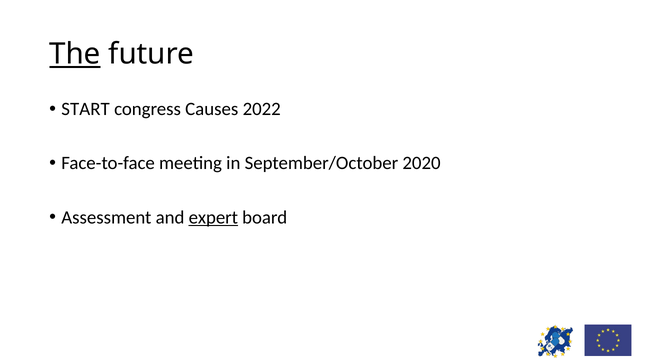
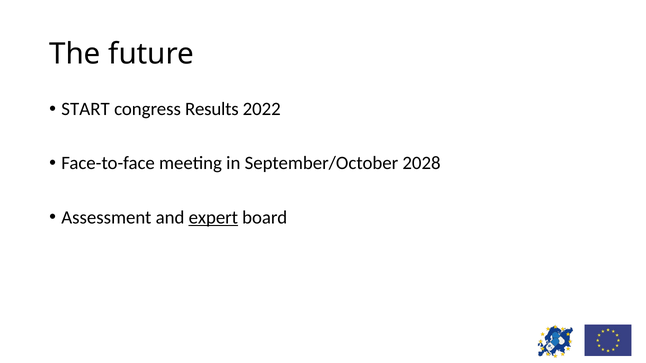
The underline: present -> none (75, 54)
Causes: Causes -> Results (212, 109)
2020: 2020 -> 2028 (422, 163)
